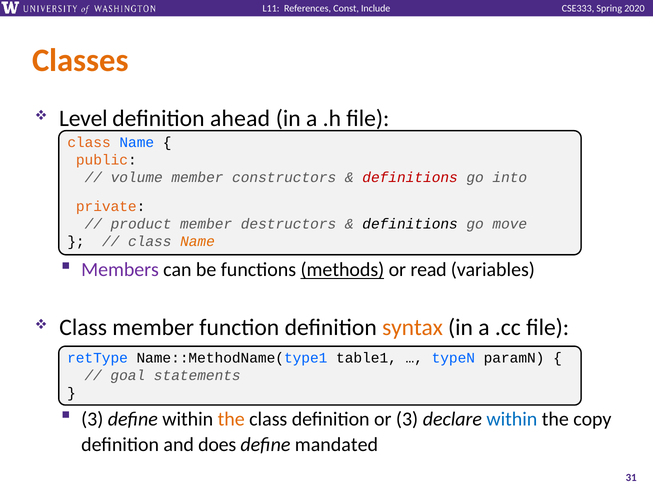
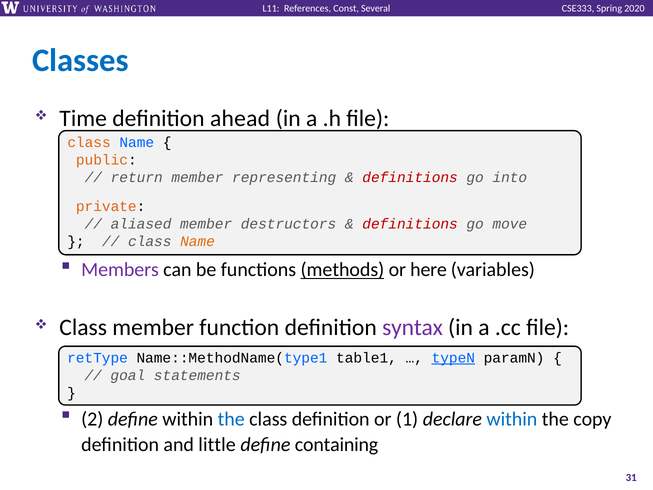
Include: Include -> Several (376, 9)
Classes colour: orange -> blue (80, 61)
Level: Level -> Time (83, 119)
volume: volume -> return (137, 177)
constructors: constructors -> representing (284, 177)
product: product -> aliased (141, 224)
definitions colour: black -> red (410, 224)
read: read -> here (429, 270)
syntax colour: orange -> purple (413, 327)
typeN underline: none -> present (453, 358)
3: 3 -> 2 (92, 419)
the colour: orange -> blue (231, 419)
or 3: 3 -> 1 (407, 419)
does: does -> little (217, 445)
mandated: mandated -> containing (337, 445)
